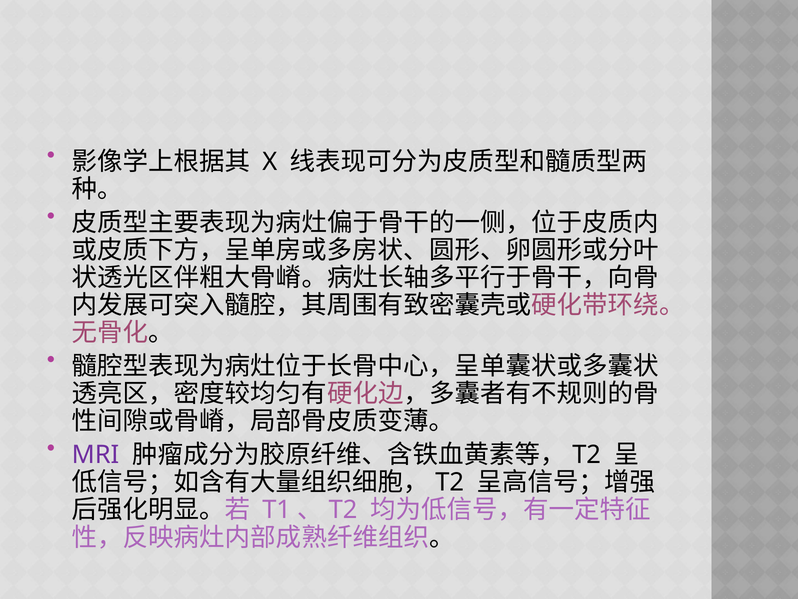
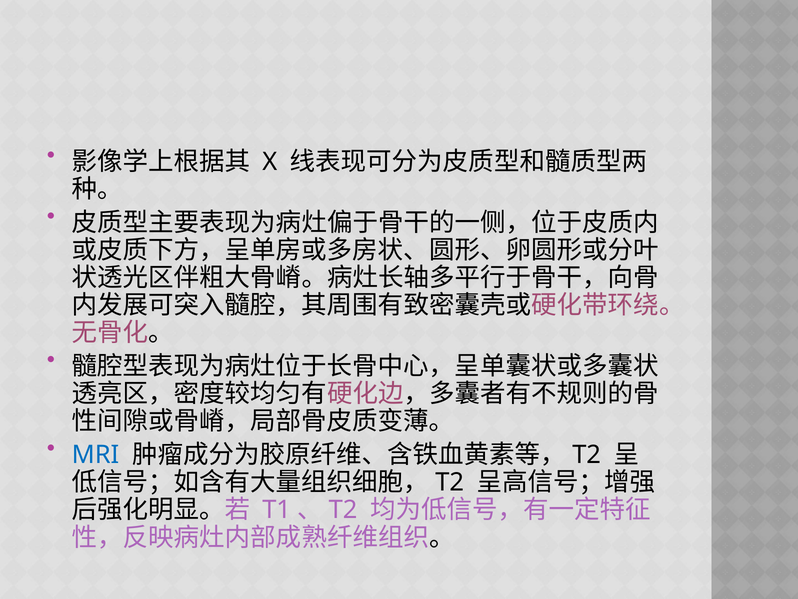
MRI colour: purple -> blue (95, 455)
